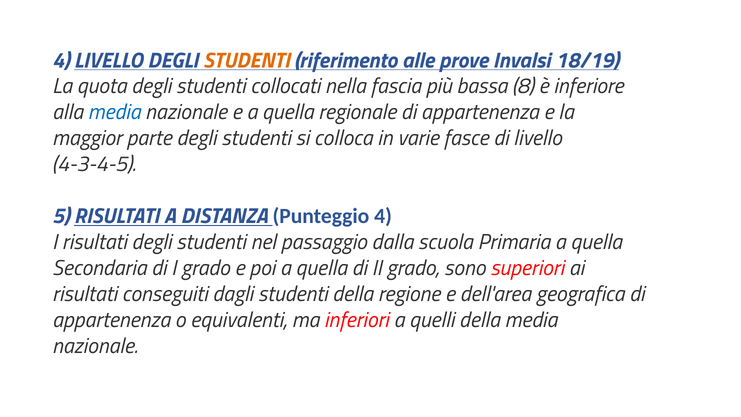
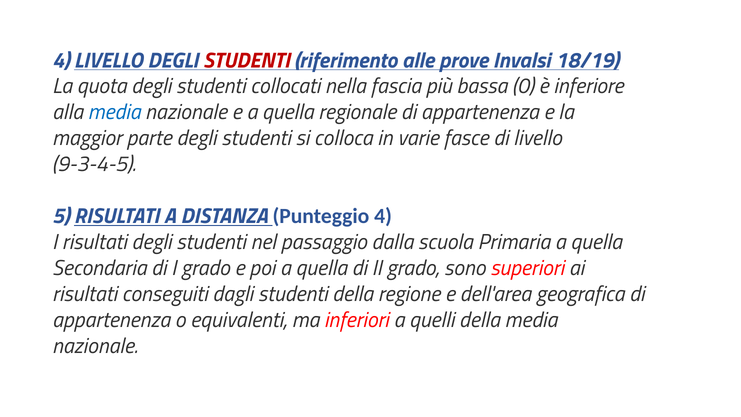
STUDENTI colour: orange -> red (247, 60)
8: 8 -> 0 (523, 86)
4-3-4-5: 4-3-4-5 -> 9-3-4-5 (94, 164)
